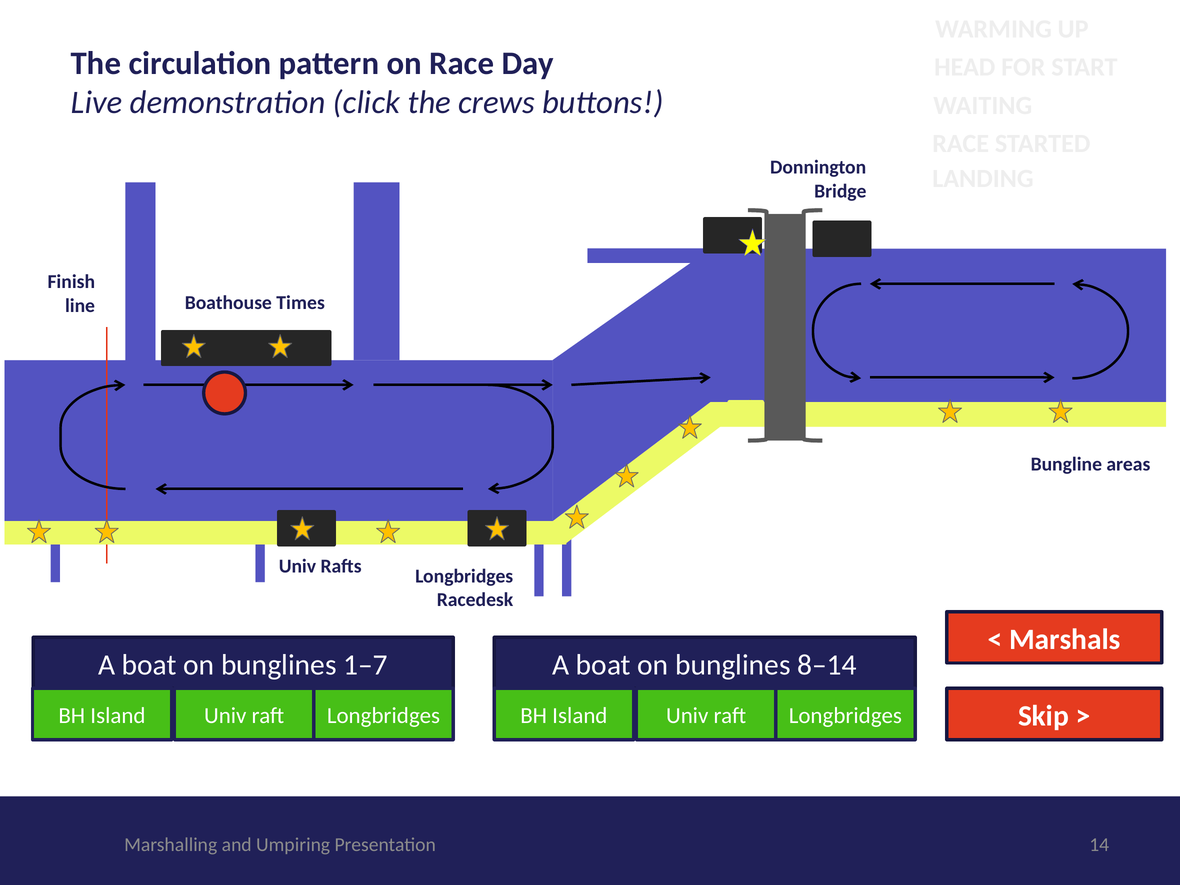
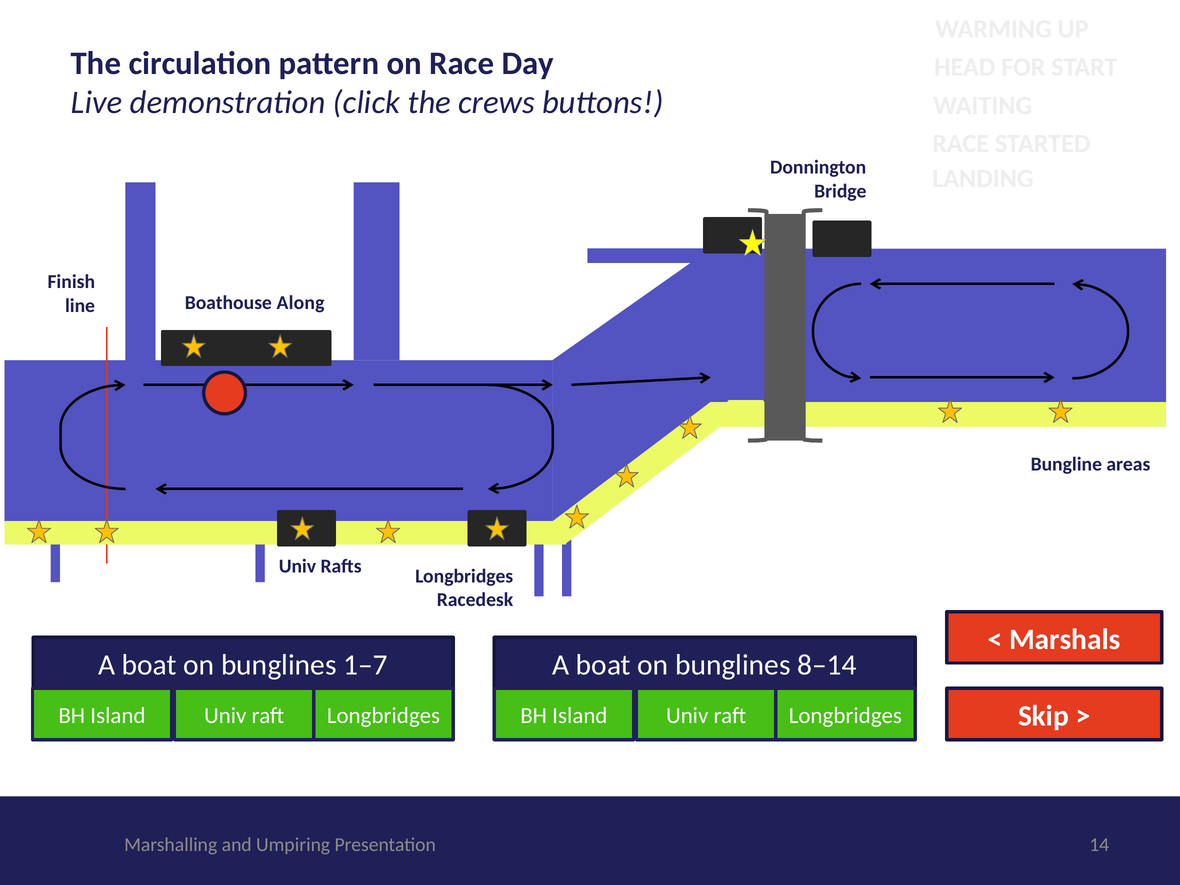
Times: Times -> Along (301, 303)
